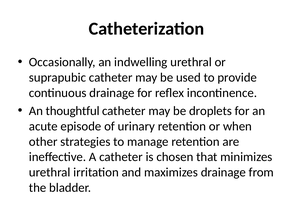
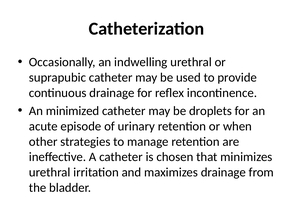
thoughtful: thoughtful -> minimized (73, 111)
